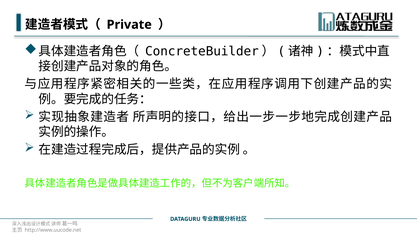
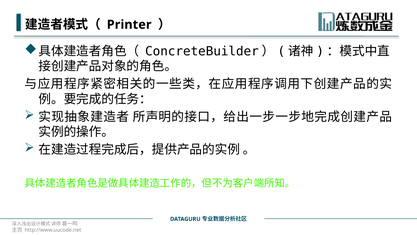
Private: Private -> Printer (129, 25)
